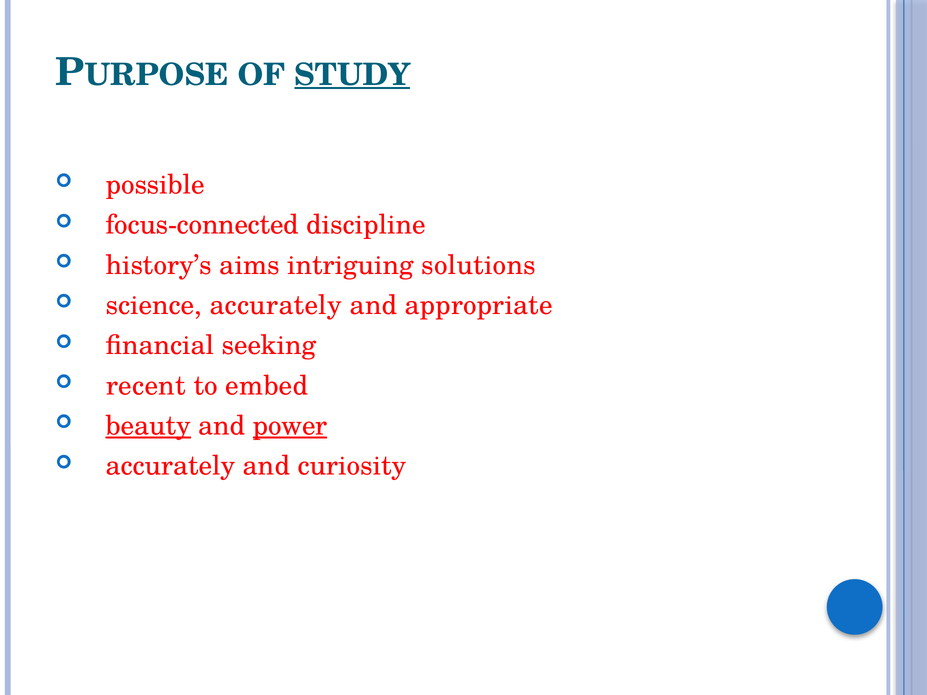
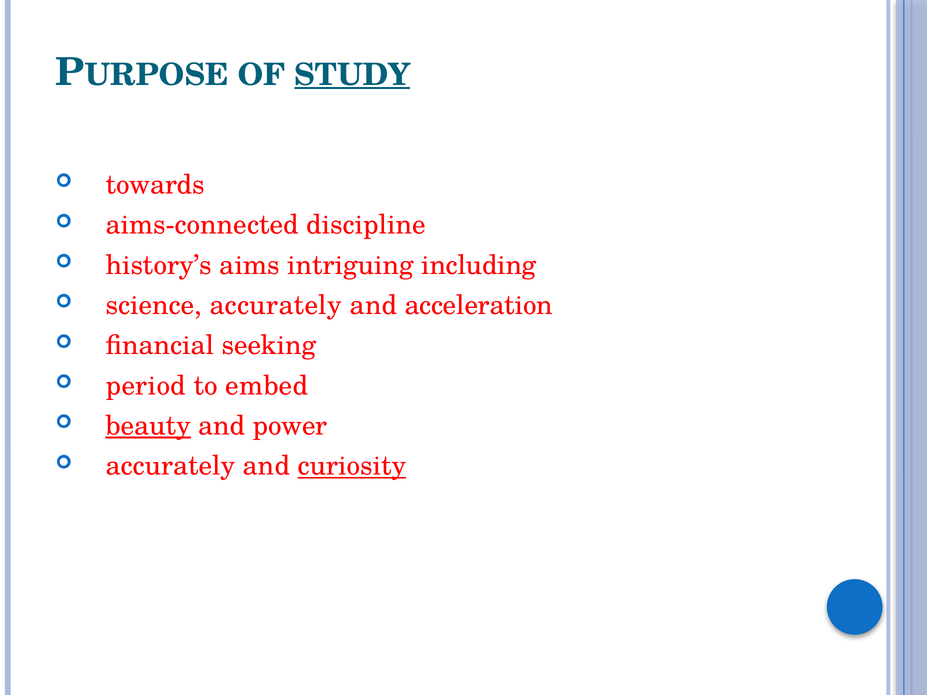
possible: possible -> towards (155, 185)
focus-connected: focus-connected -> aims-connected (202, 225)
solutions: solutions -> including (479, 265)
appropriate: appropriate -> acceleration (479, 305)
recent: recent -> period (146, 386)
power underline: present -> none (290, 426)
curiosity underline: none -> present (352, 466)
